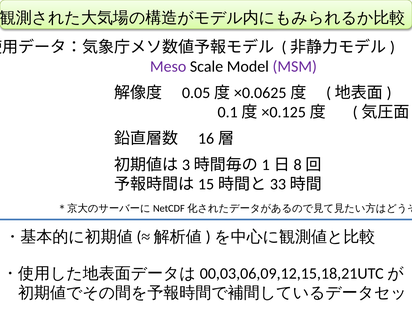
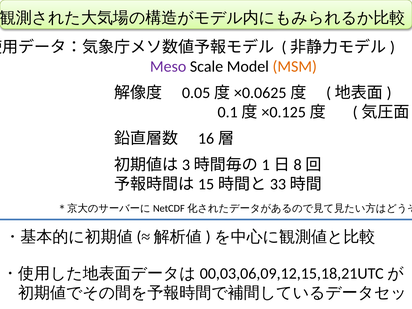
MSM colour: purple -> orange (295, 66)
